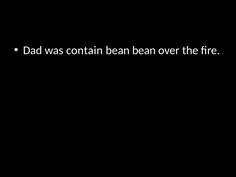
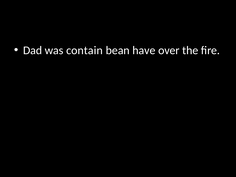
bean bean: bean -> have (144, 50)
